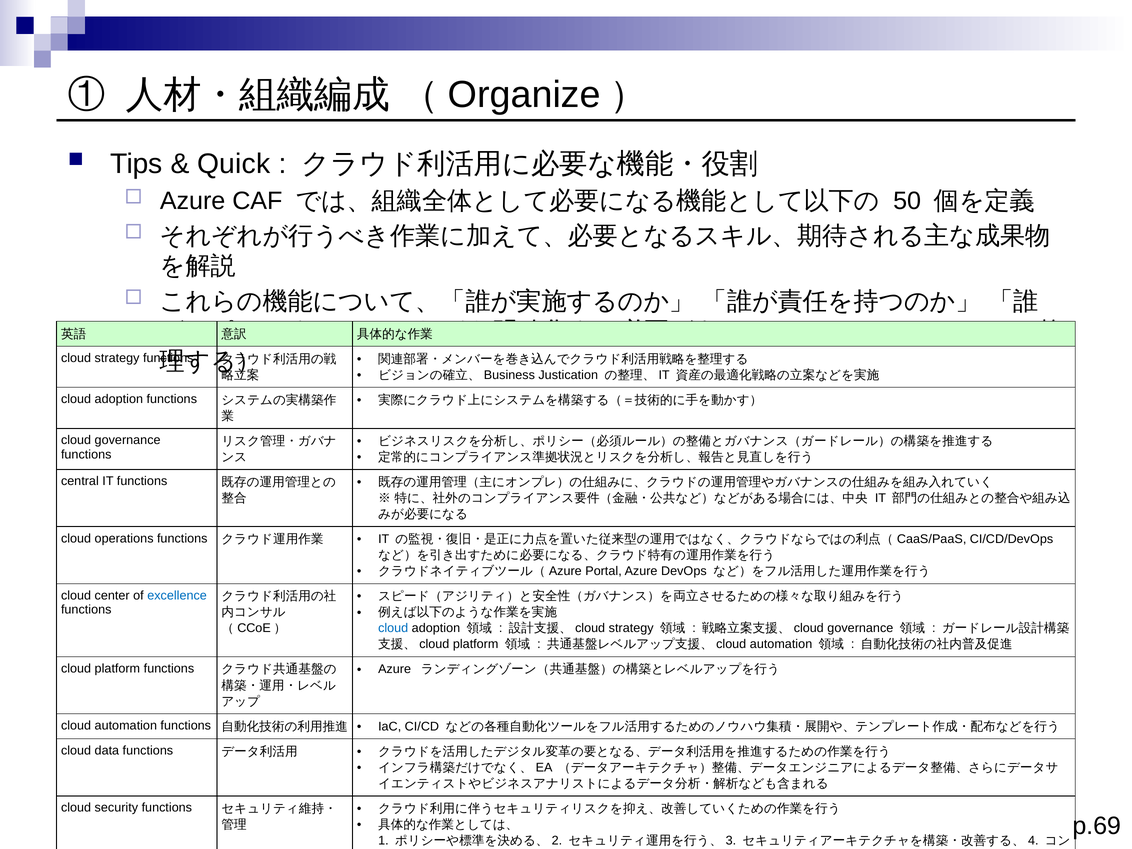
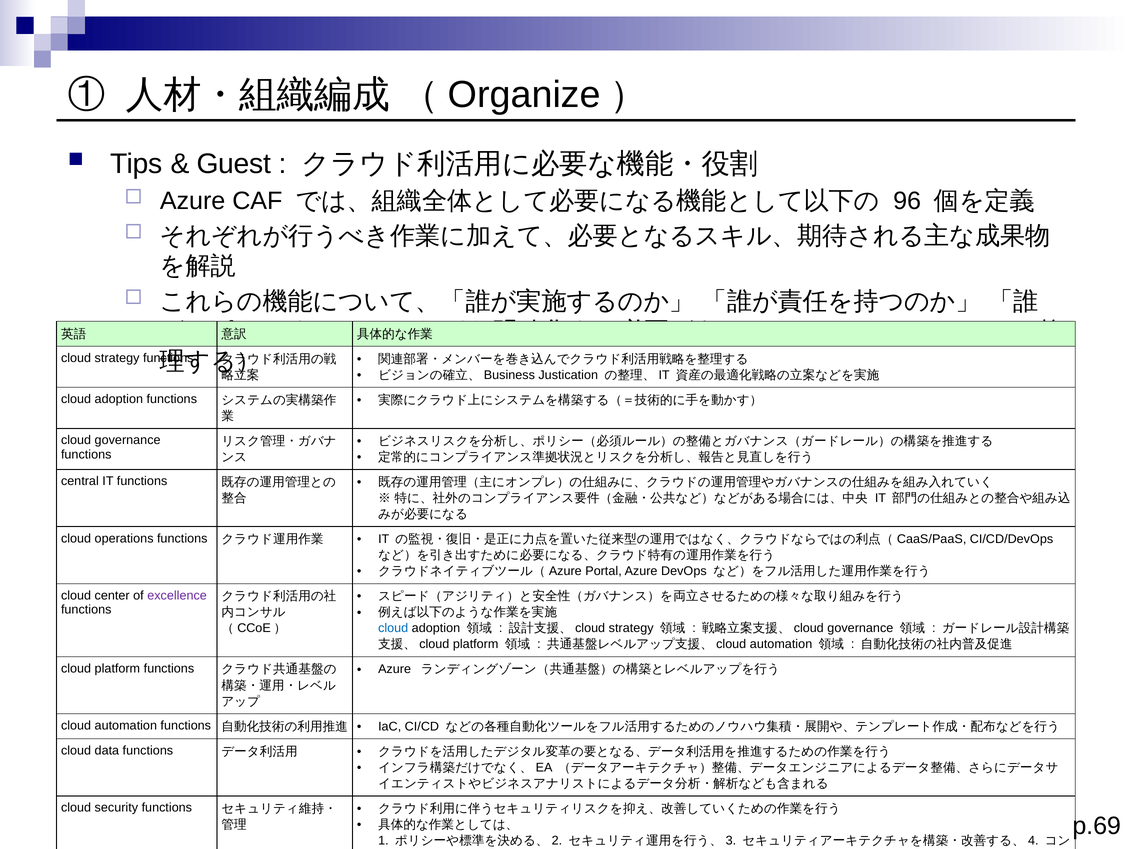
Quick: Quick -> Guest (234, 164)
50: 50 -> 96 (907, 201)
excellence colour: blue -> purple (177, 595)
